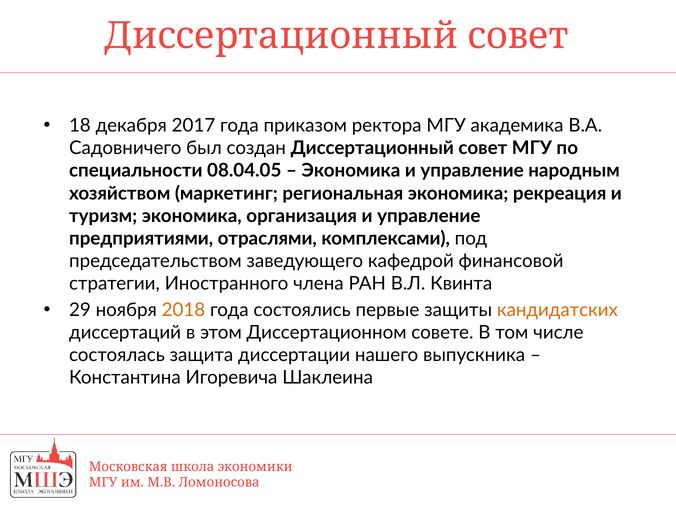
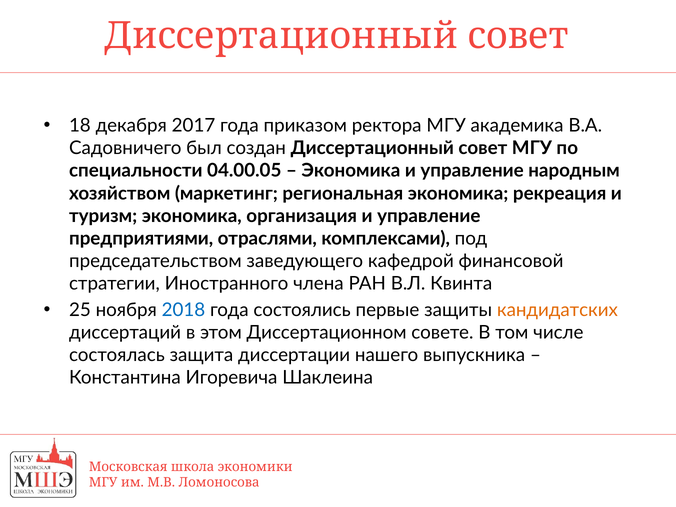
08.04.05: 08.04.05 -> 04.00.05 (244, 171)
29: 29 -> 25 (80, 310)
2018 colour: orange -> blue (183, 310)
